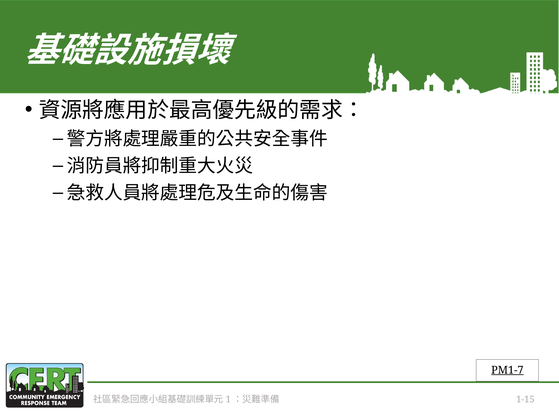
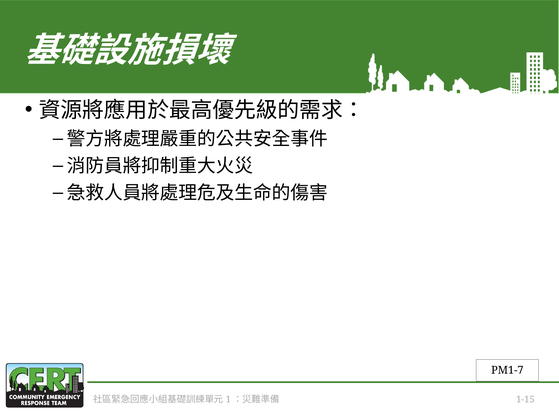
PM1-7 underline: present -> none (507, 370)
